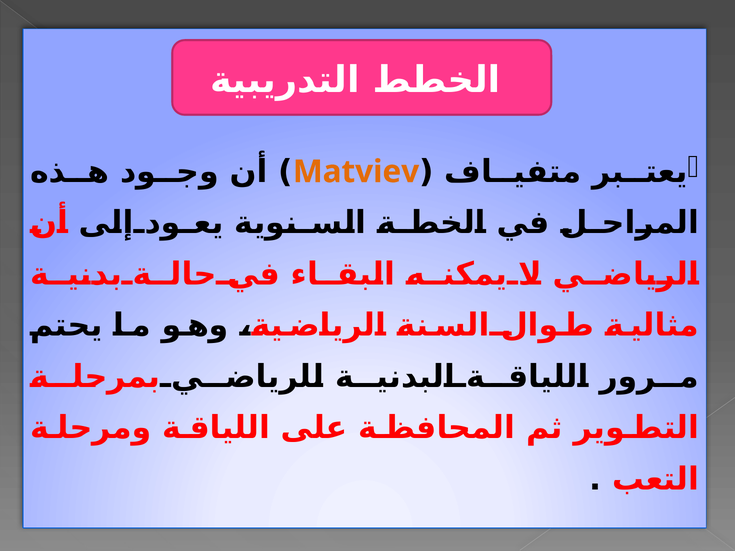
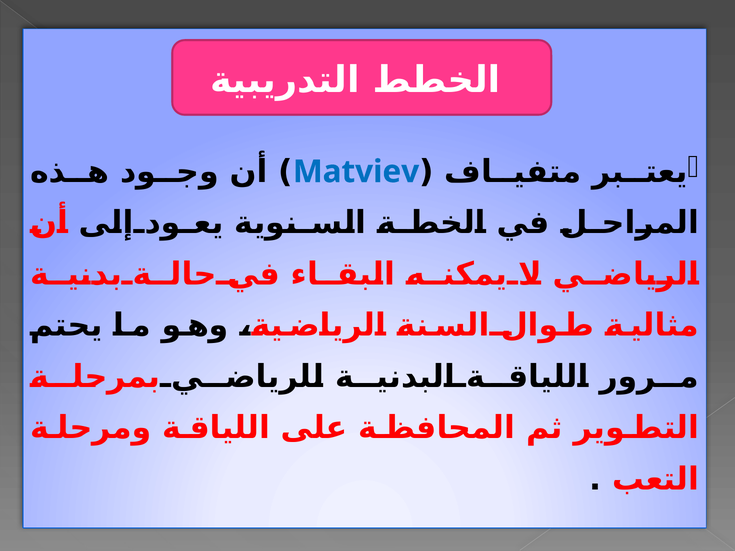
Matviev colour: orange -> blue (356, 172)
